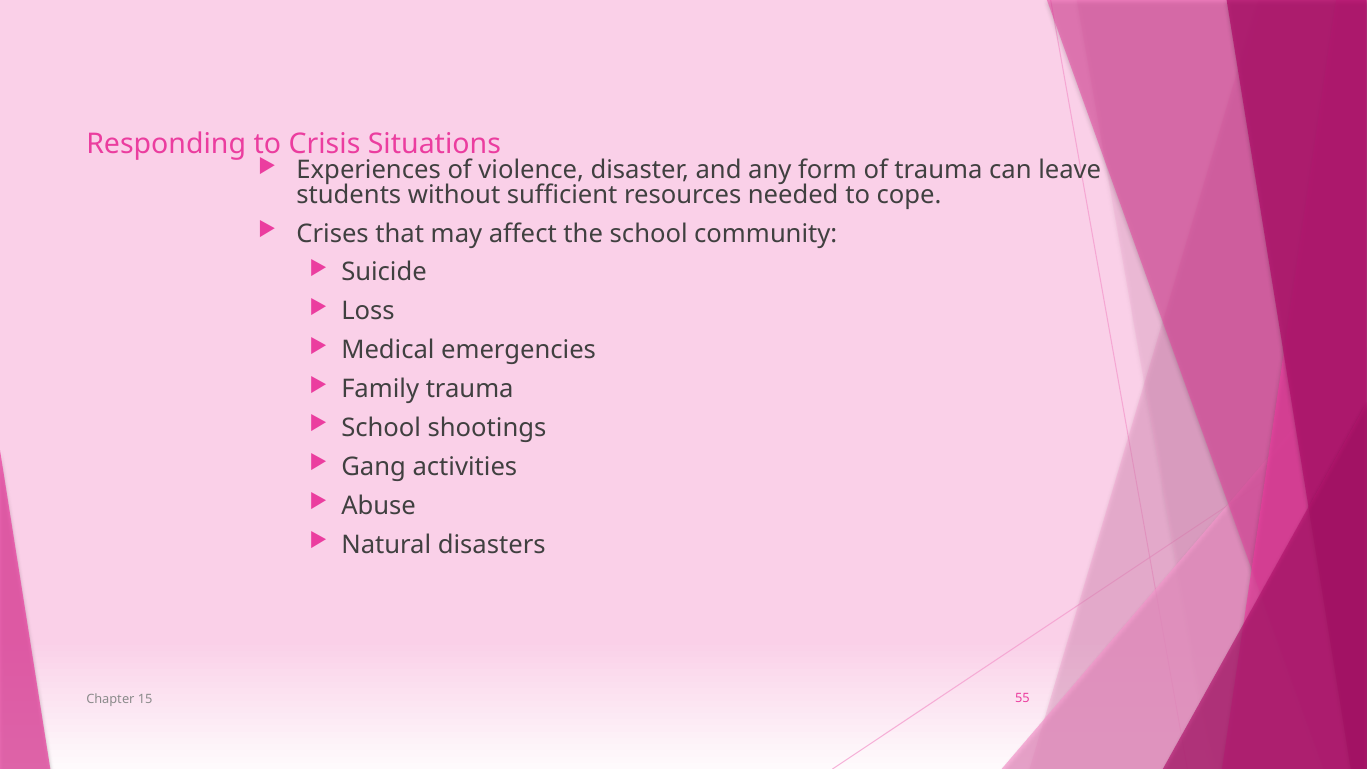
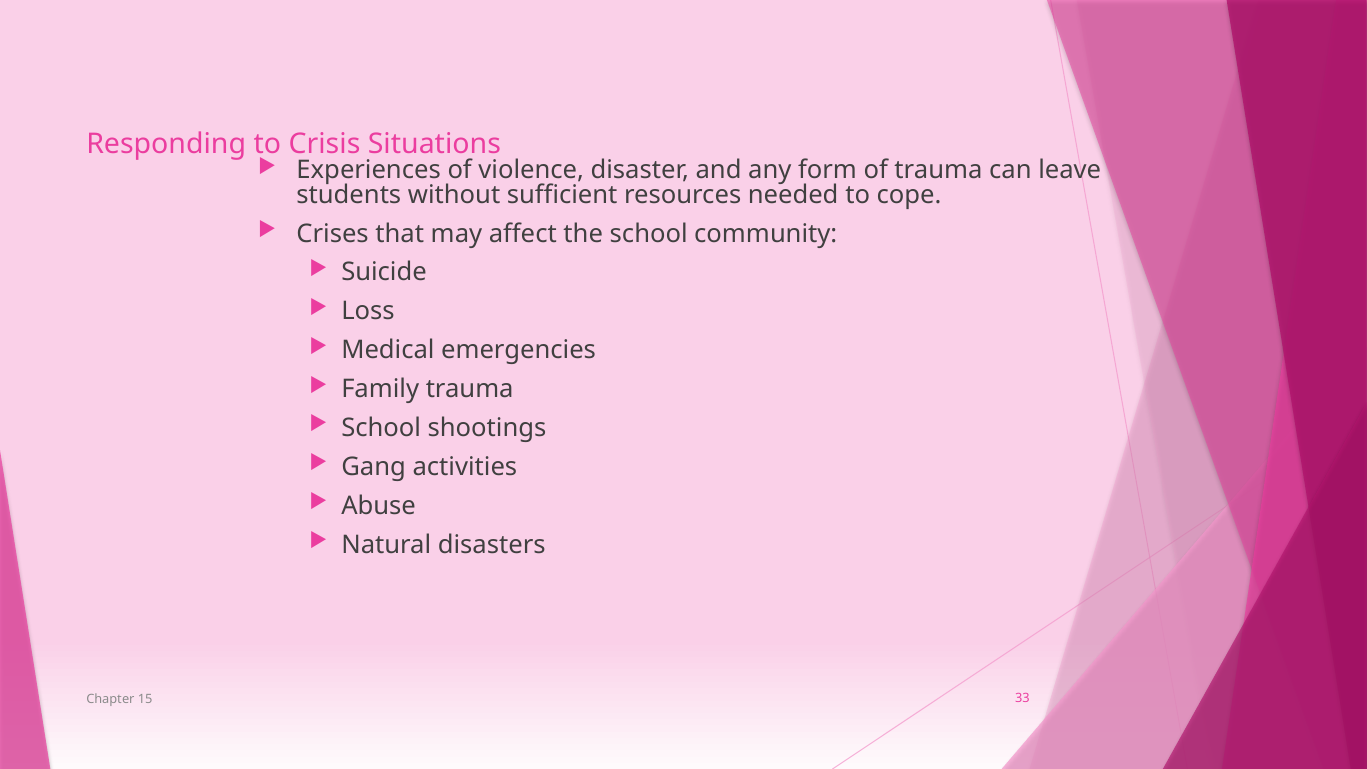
55: 55 -> 33 (1022, 698)
